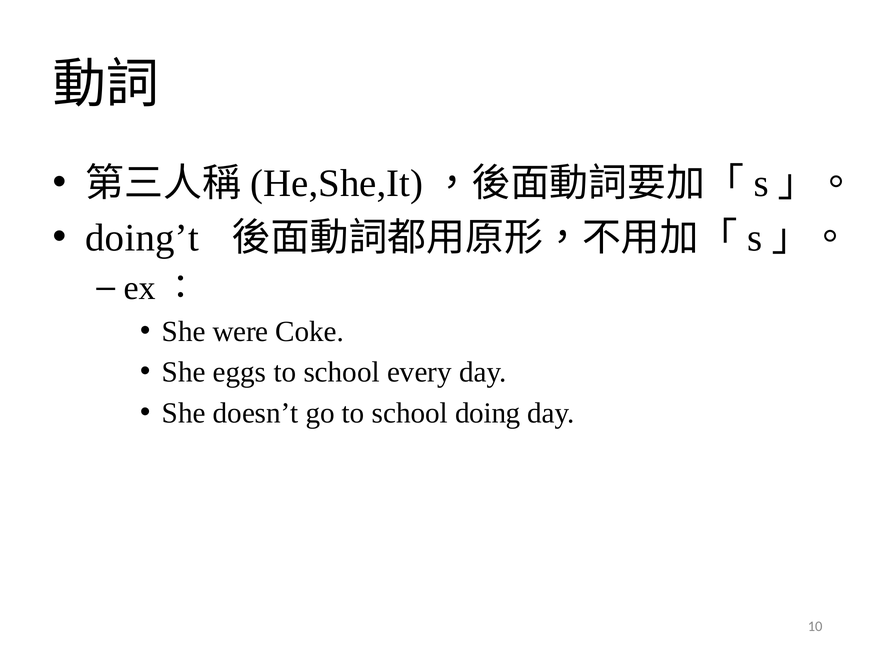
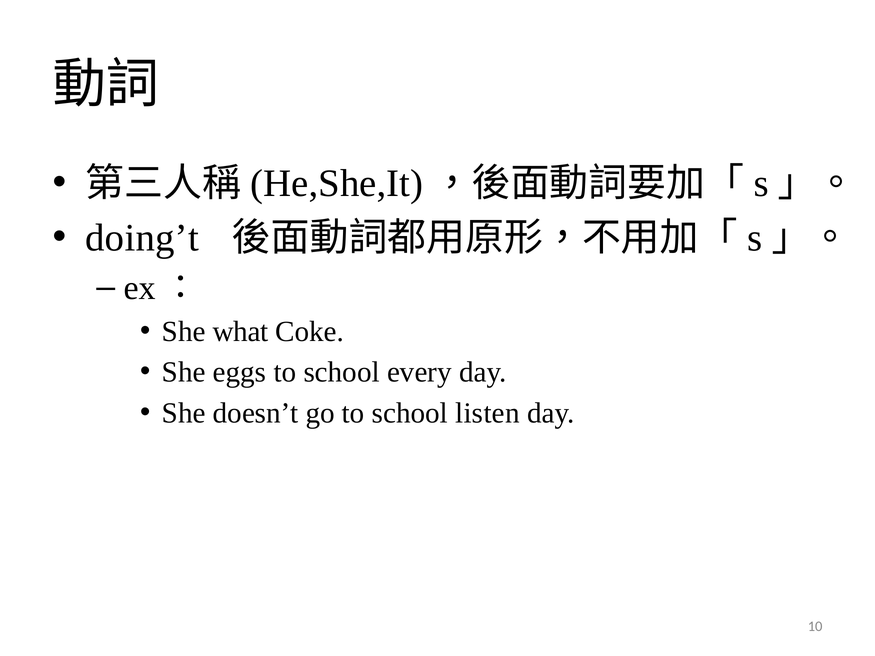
were: were -> what (241, 332)
doing: doing -> listen (487, 413)
